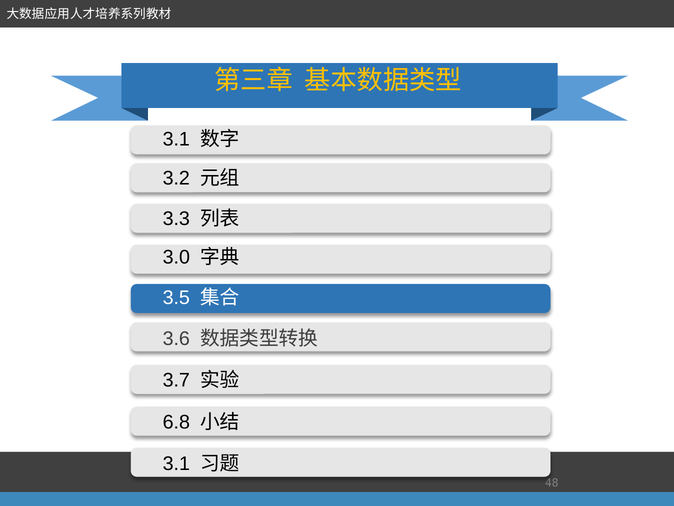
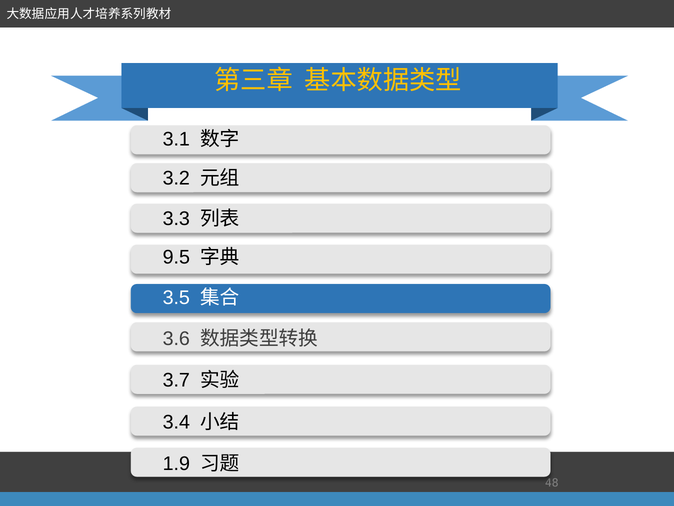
3.0: 3.0 -> 9.5 (176, 257)
6.8: 6.8 -> 3.4 (176, 422)
3.1: 3.1 -> 1.9 (176, 464)
